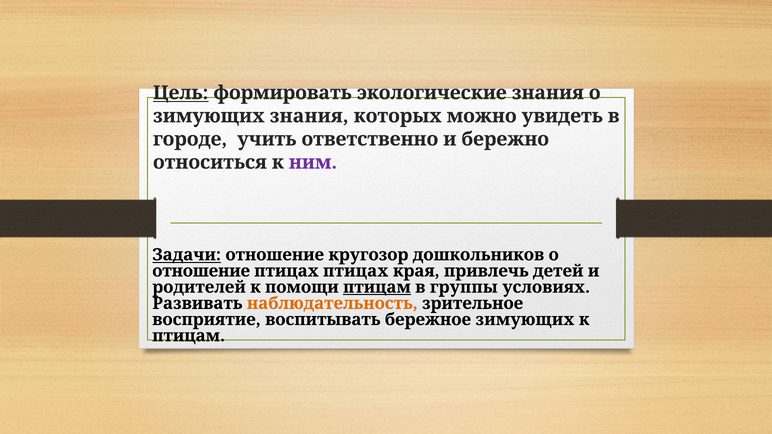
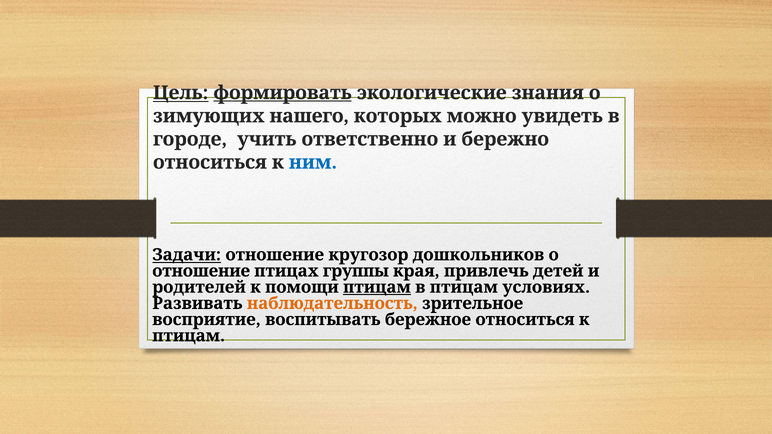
формировать underline: none -> present (283, 93)
зимующих знания: знания -> нашего (309, 116)
ним colour: purple -> blue (313, 162)
птицах птицах: птицах -> группы (356, 271)
в группы: группы -> птицам (464, 287)
бережное зимующих: зимующих -> относиться (525, 320)
